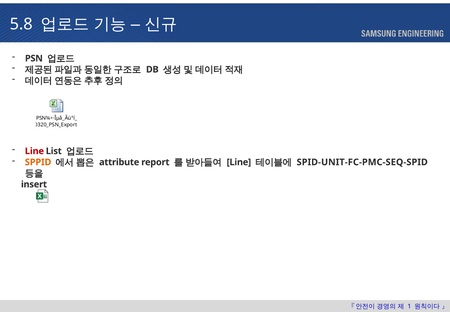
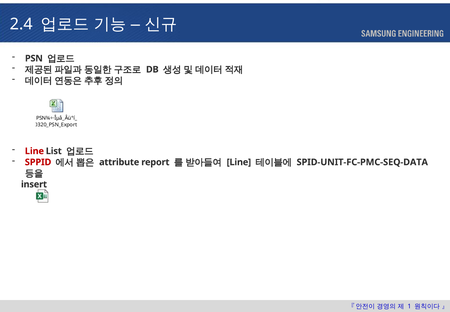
5.8: 5.8 -> 2.4 (21, 24)
SPPID colour: orange -> red (38, 162)
SPID-UNIT-FC-PMC-SEQ-SPID: SPID-UNIT-FC-PMC-SEQ-SPID -> SPID-UNIT-FC-PMC-SEQ-DATA (362, 162)
